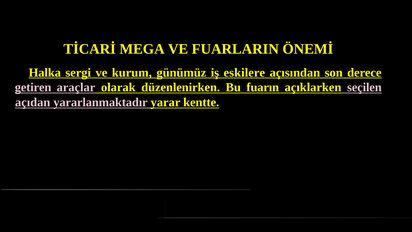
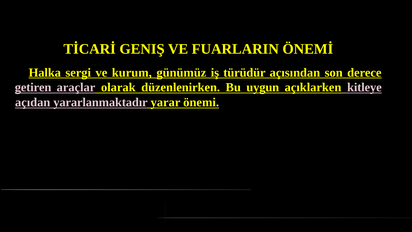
MEGA: MEGA -> GENIŞ (142, 49)
eskilere: eskilere -> türüdür (244, 72)
fuarın: fuarın -> uygun (263, 87)
seçilen: seçilen -> kitleye (364, 87)
kentte: kentte -> önemi (201, 102)
